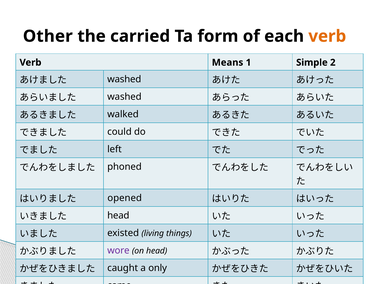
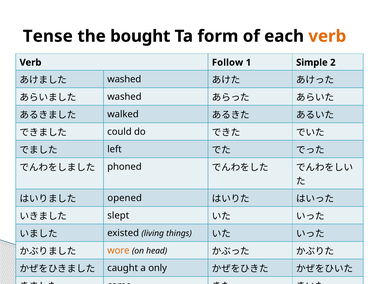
Other: Other -> Tense (48, 36)
carried: carried -> bought (140, 36)
Means: Means -> Follow (228, 63)
head: head -> slept (118, 216)
wore colour: purple -> orange (118, 251)
